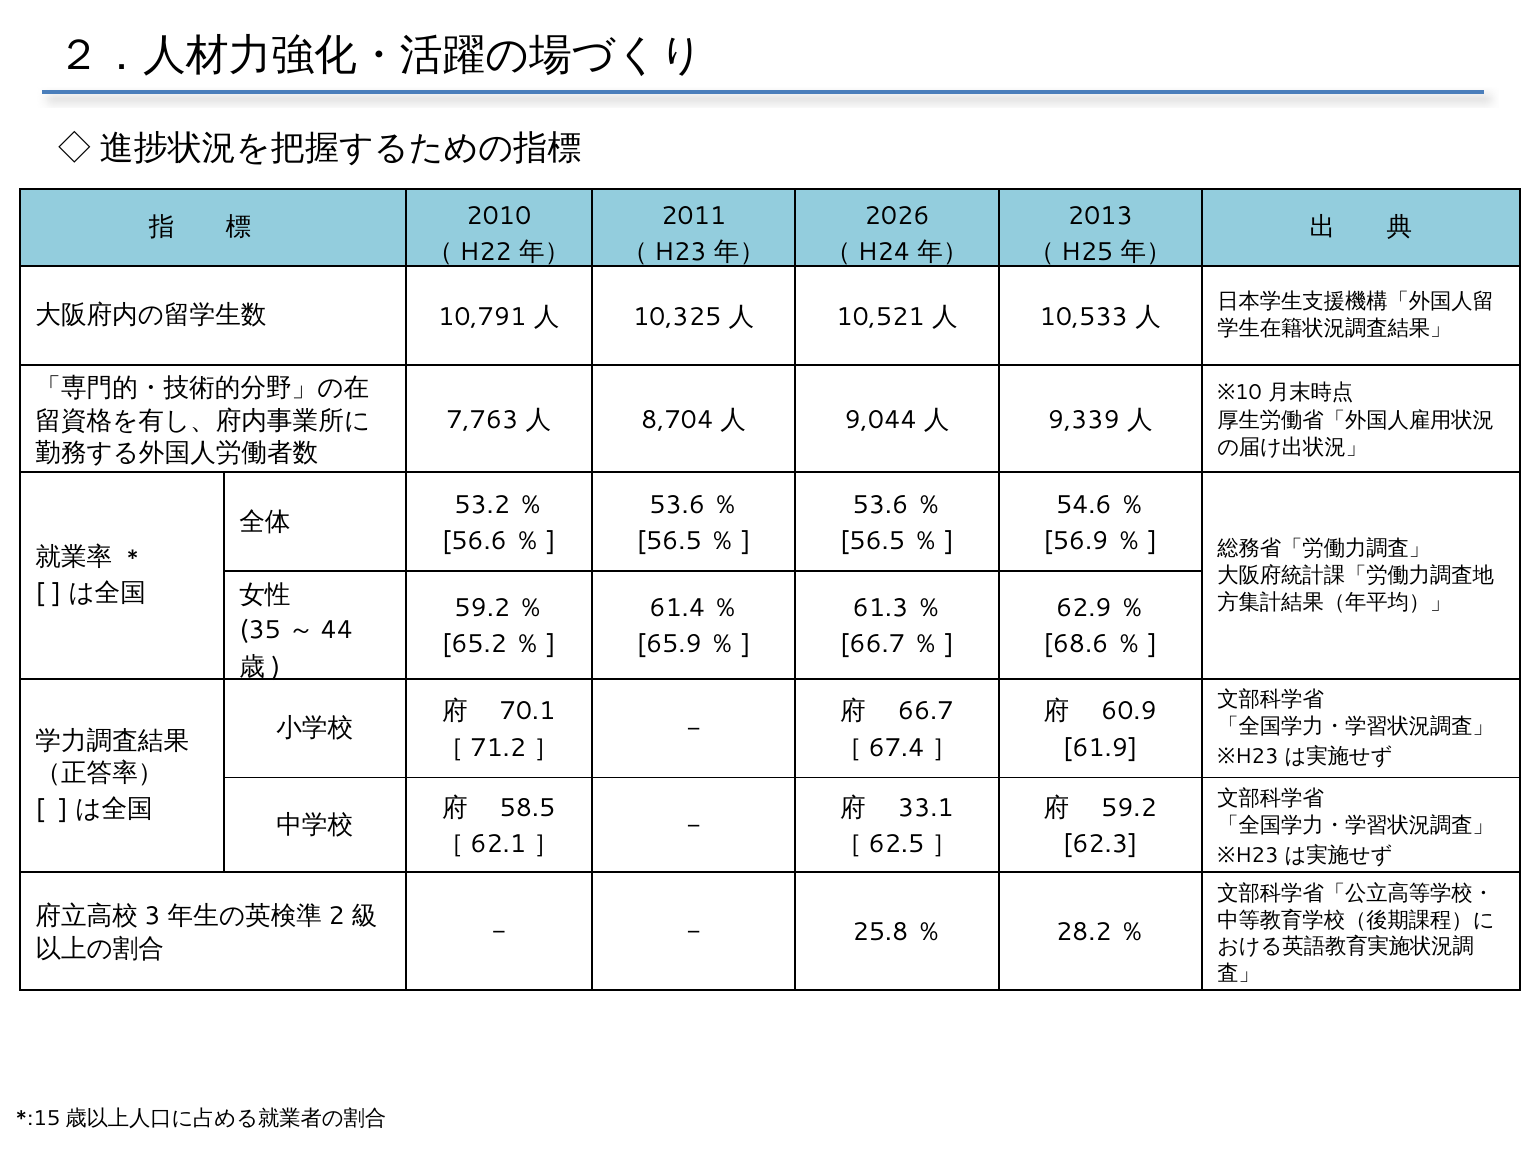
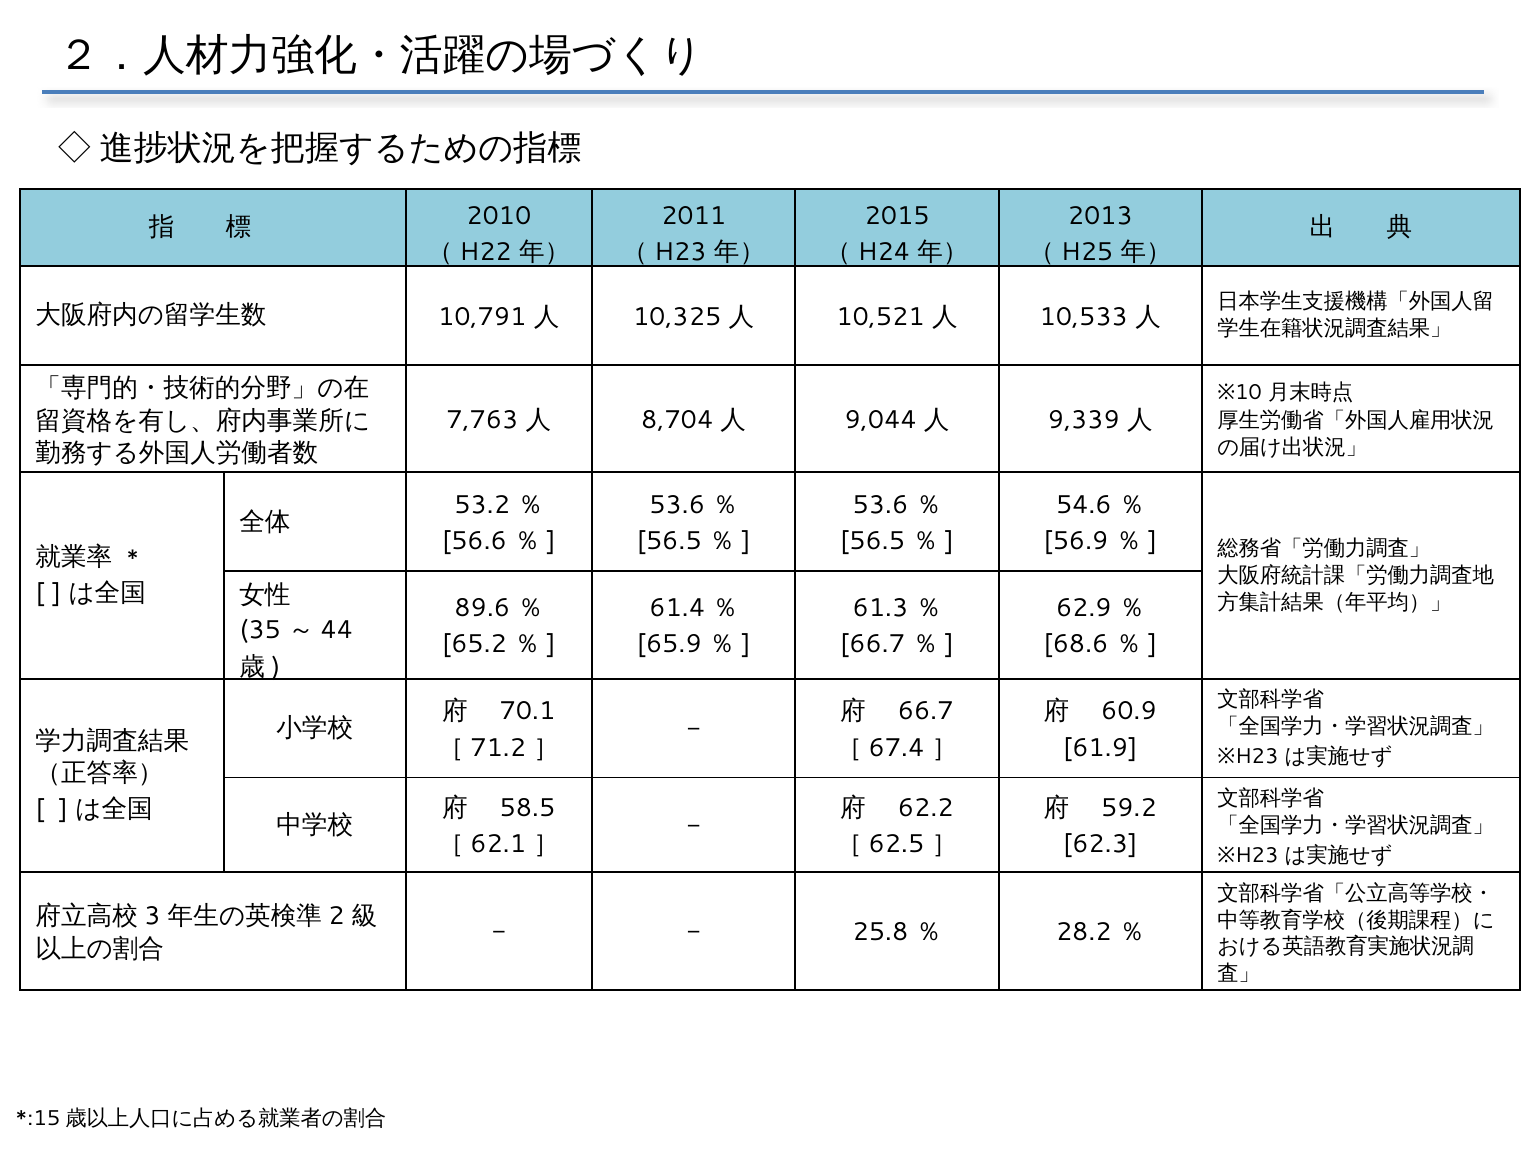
2026: 2026 -> 2015 (897, 216)
59.2: 59.2 -> 89.6 (482, 609)
33.1: 33.1 -> 62.2 (926, 808)
